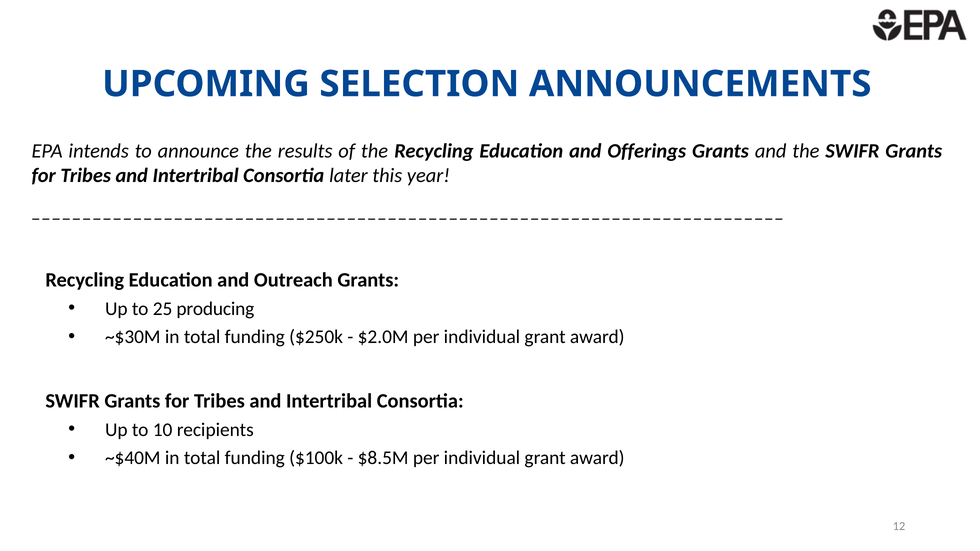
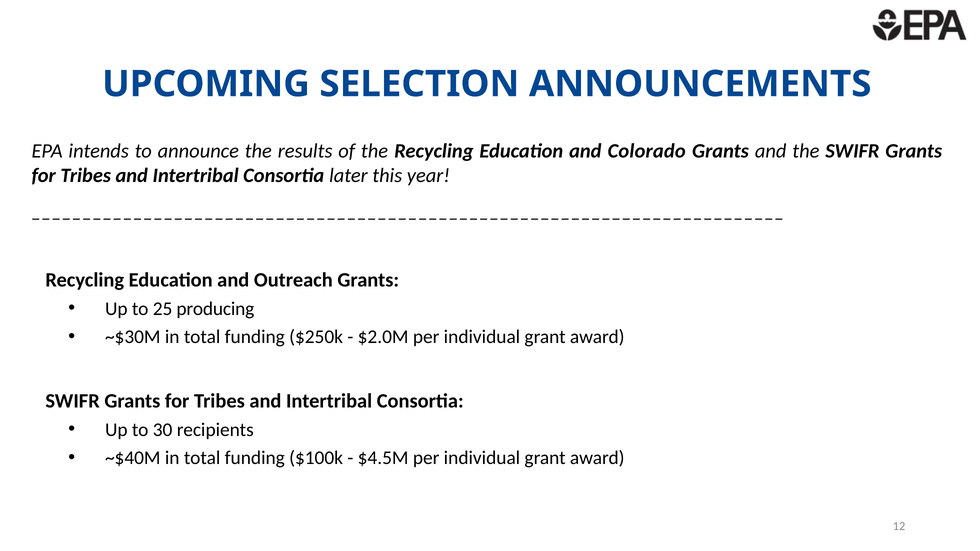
Offerings: Offerings -> Colorado (647, 151)
10: 10 -> 30 (163, 430)
$8.5M: $8.5M -> $4.5M (383, 458)
